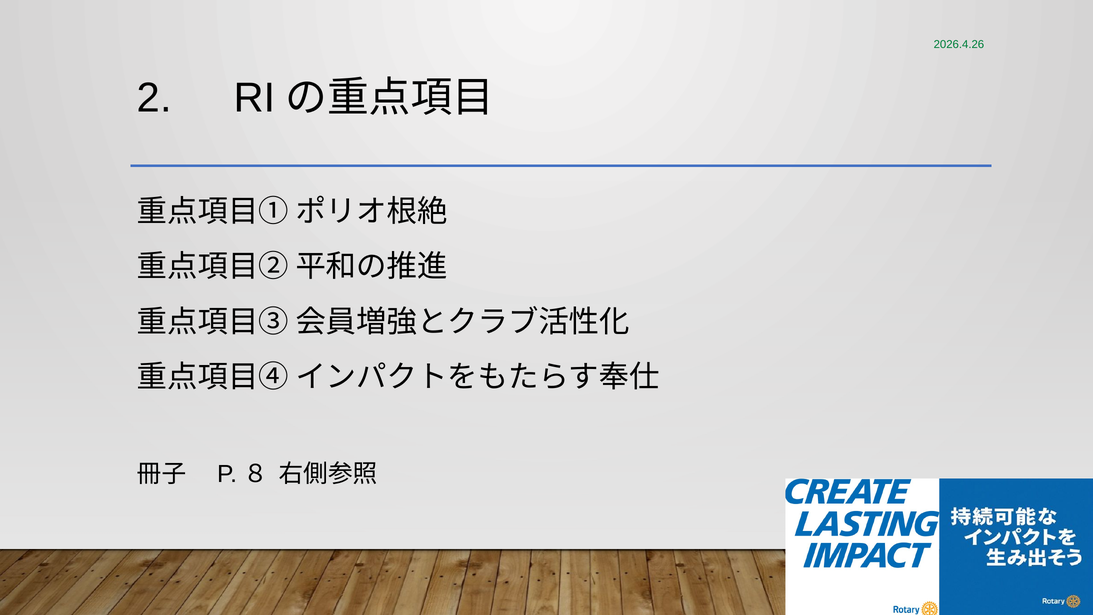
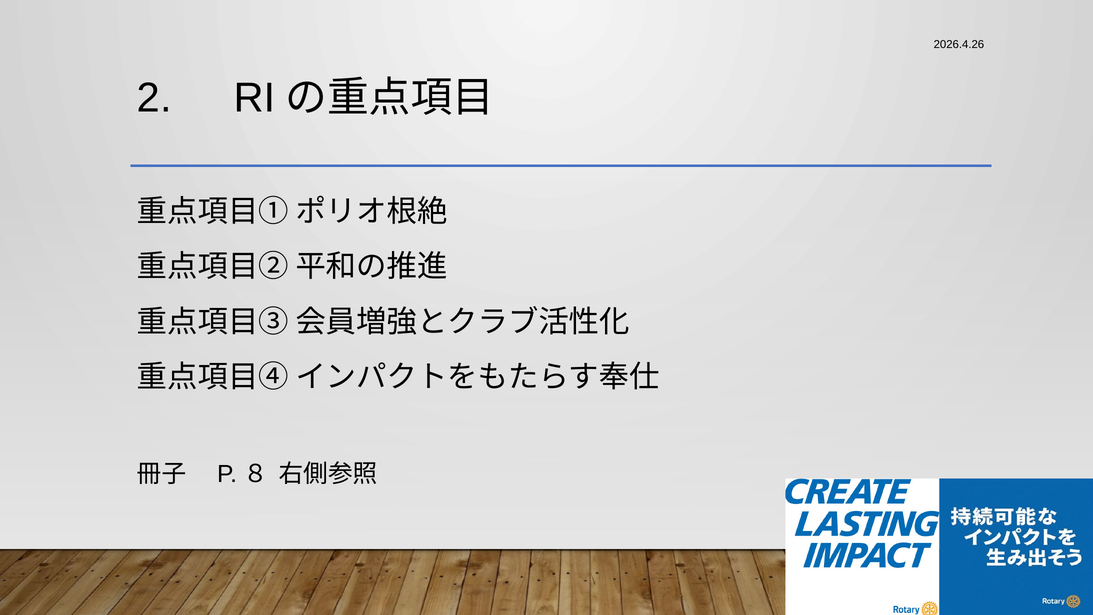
2026.4.26 colour: green -> black (959, 44)
